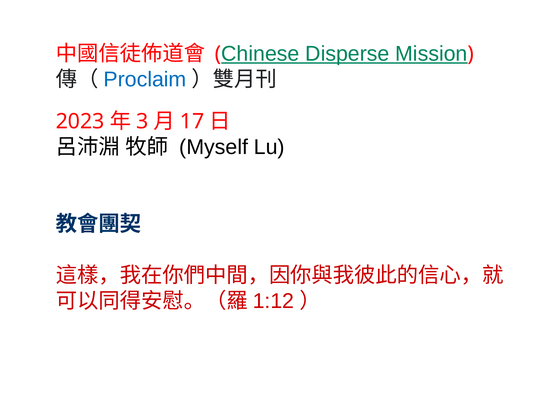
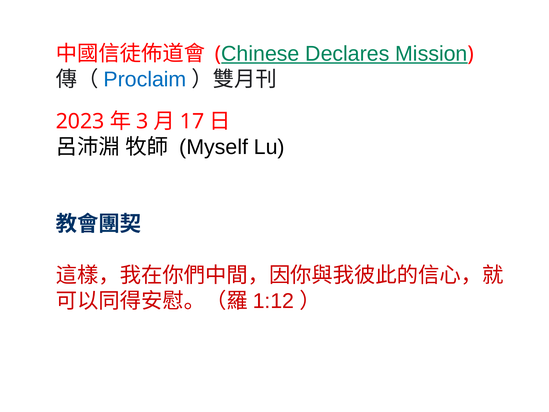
Disperse: Disperse -> Declares (347, 54)
